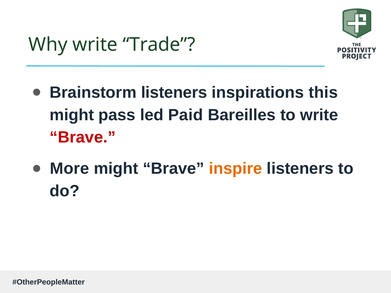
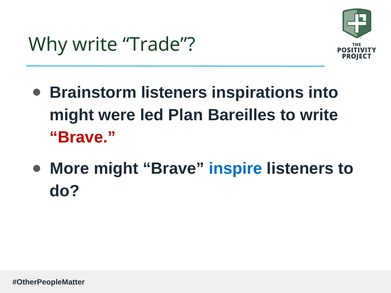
this: this -> into (323, 93)
pass: pass -> were (117, 115)
Paid: Paid -> Plan (186, 115)
inspire colour: orange -> blue (236, 169)
